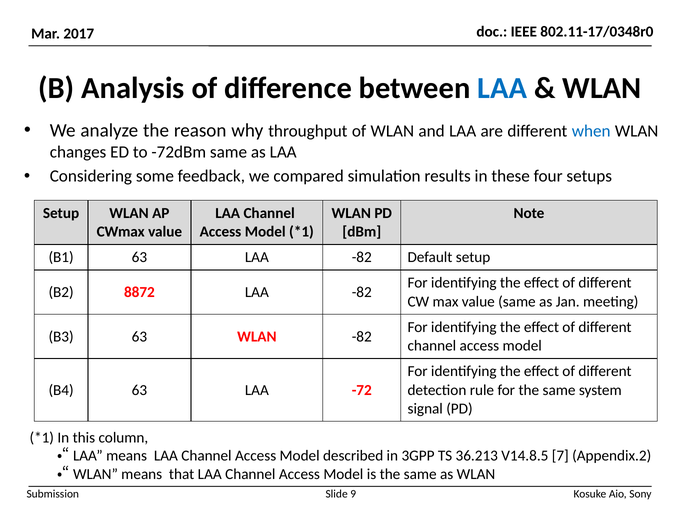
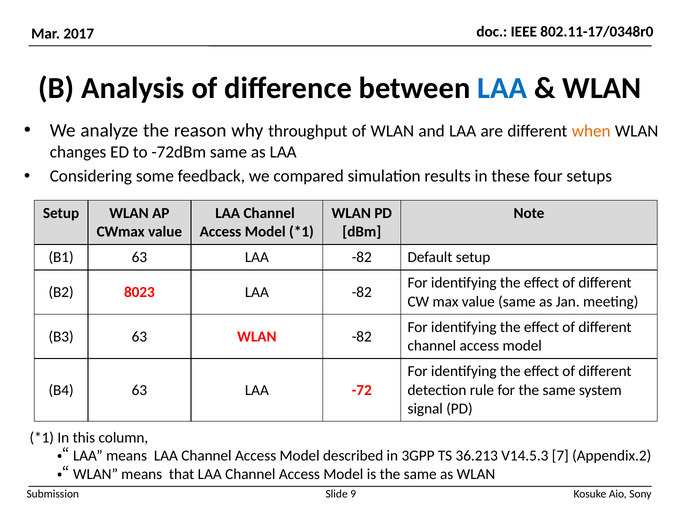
when colour: blue -> orange (591, 131)
8872: 8872 -> 8023 (139, 292)
V14.8.5: V14.8.5 -> V14.5.3 (525, 455)
